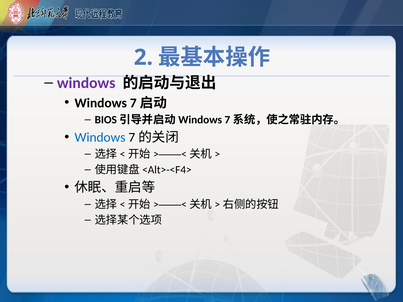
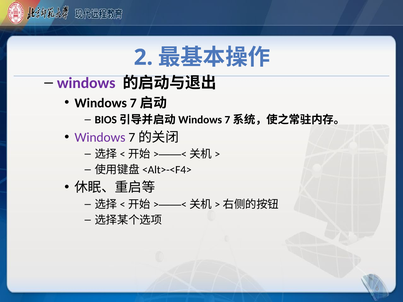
Windows colour: blue -> purple (100, 138)
